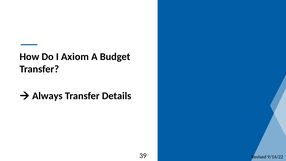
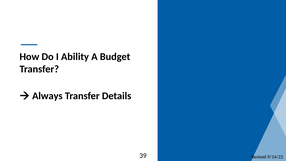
Axiom: Axiom -> Ability (75, 57)
